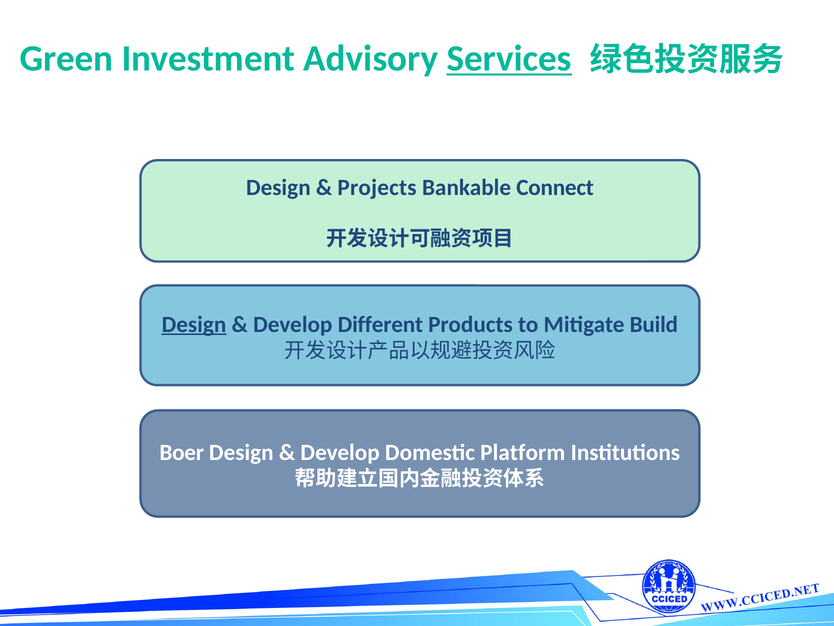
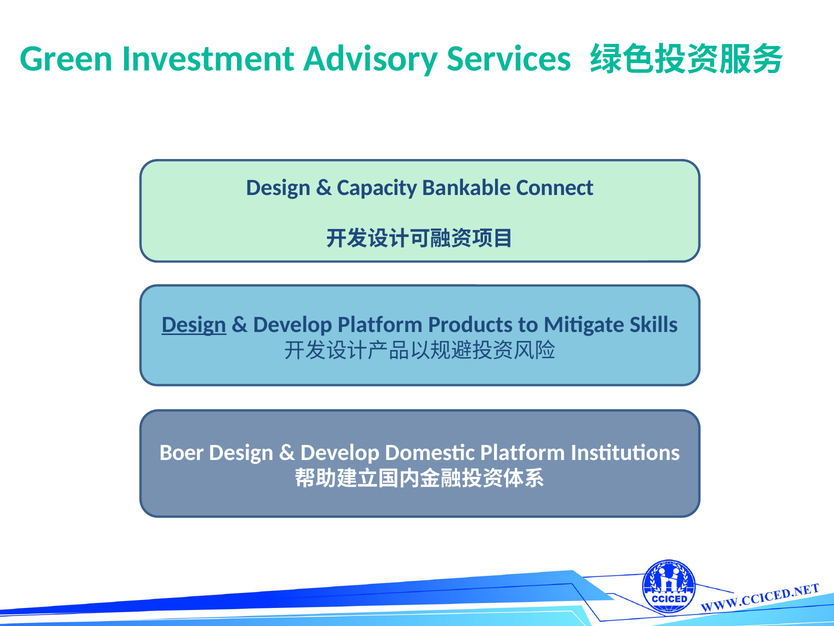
Services underline: present -> none (509, 58)
Projects: Projects -> Capacity (377, 187)
Develop Different: Different -> Platform (380, 324)
Build: Build -> Skills (654, 324)
